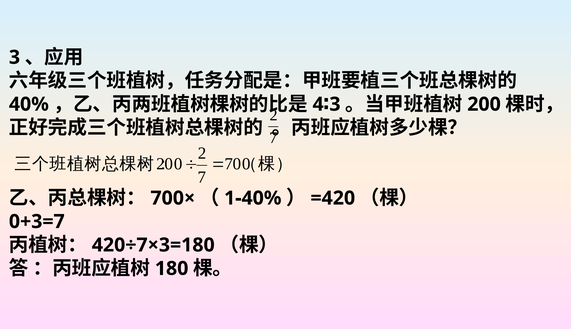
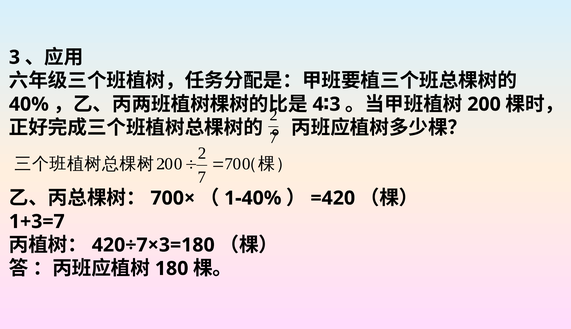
0+3=7: 0+3=7 -> 1+3=7 (37, 221)
